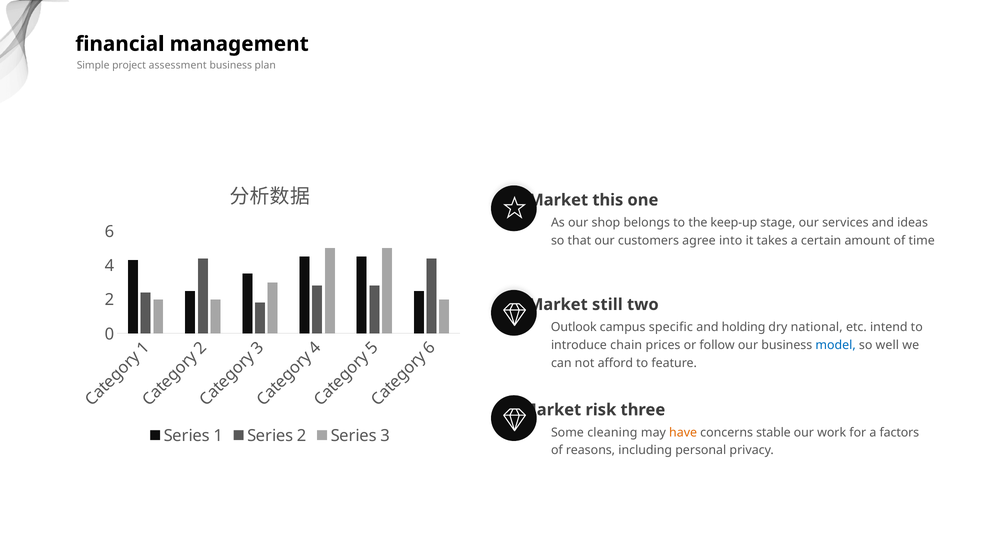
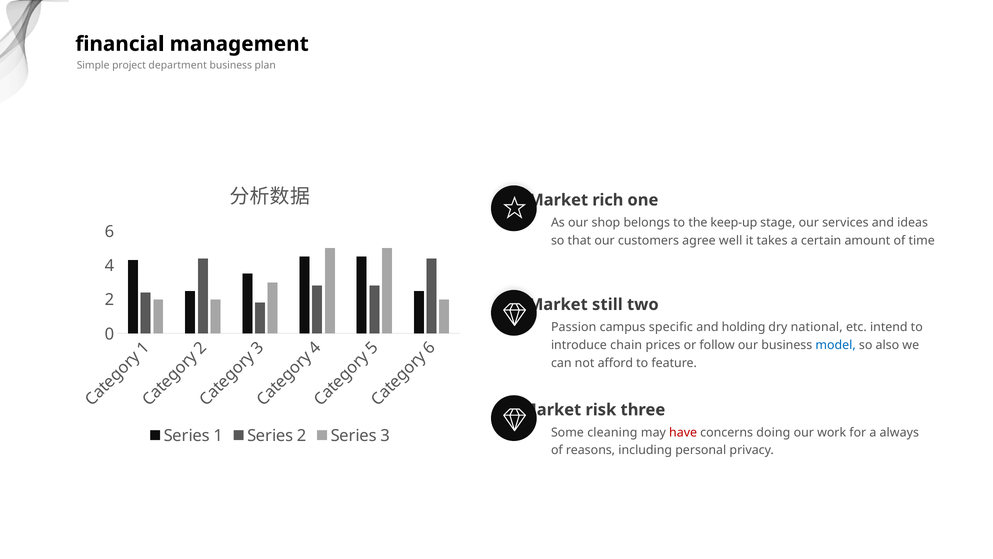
assessment: assessment -> department (178, 65)
this: this -> rich (608, 200)
into: into -> well (731, 240)
Outlook: Outlook -> Passion (574, 327)
well: well -> also (887, 345)
have colour: orange -> red (683, 432)
stable: stable -> doing (773, 432)
factors: factors -> always (899, 432)
